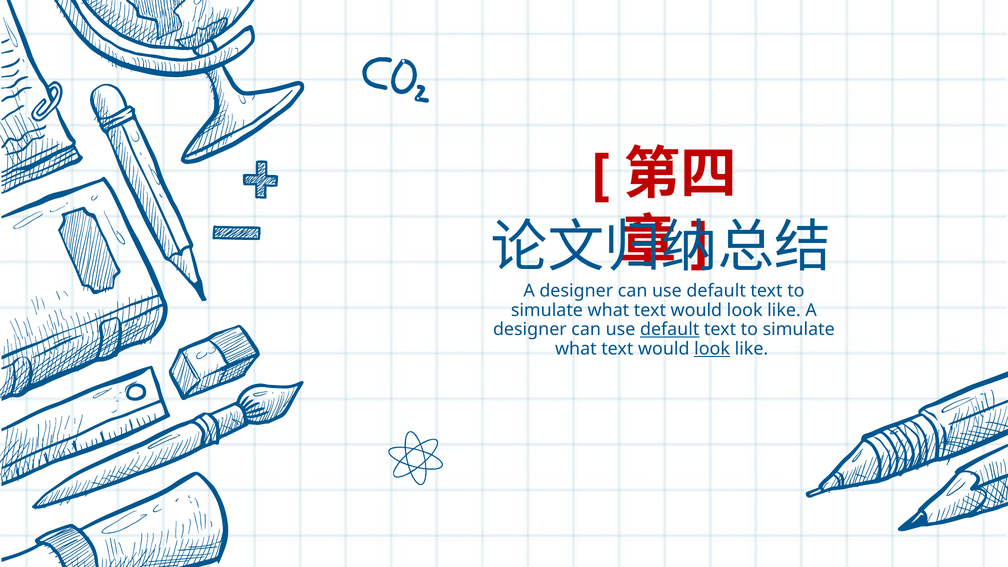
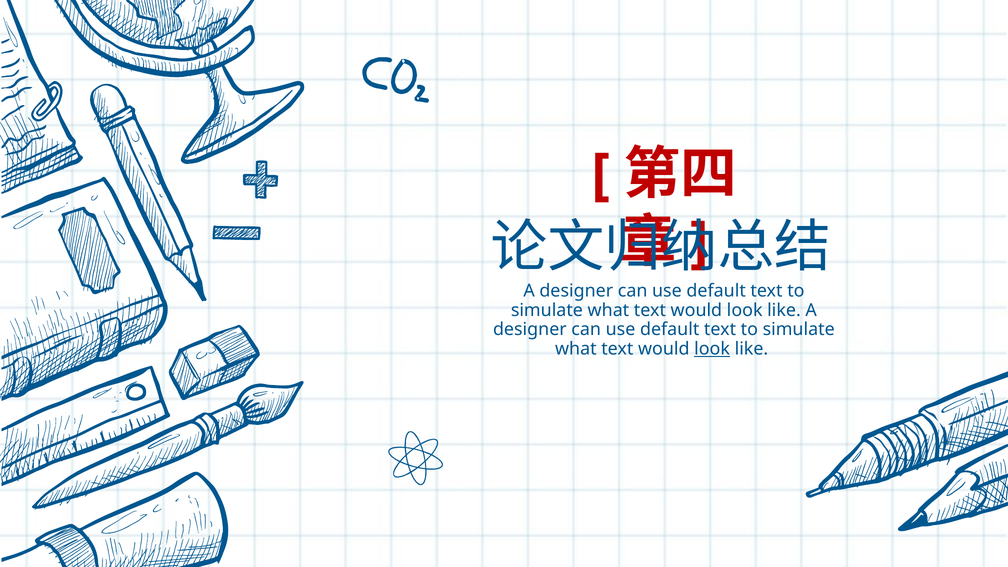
default underline: present -> none (670, 329)
